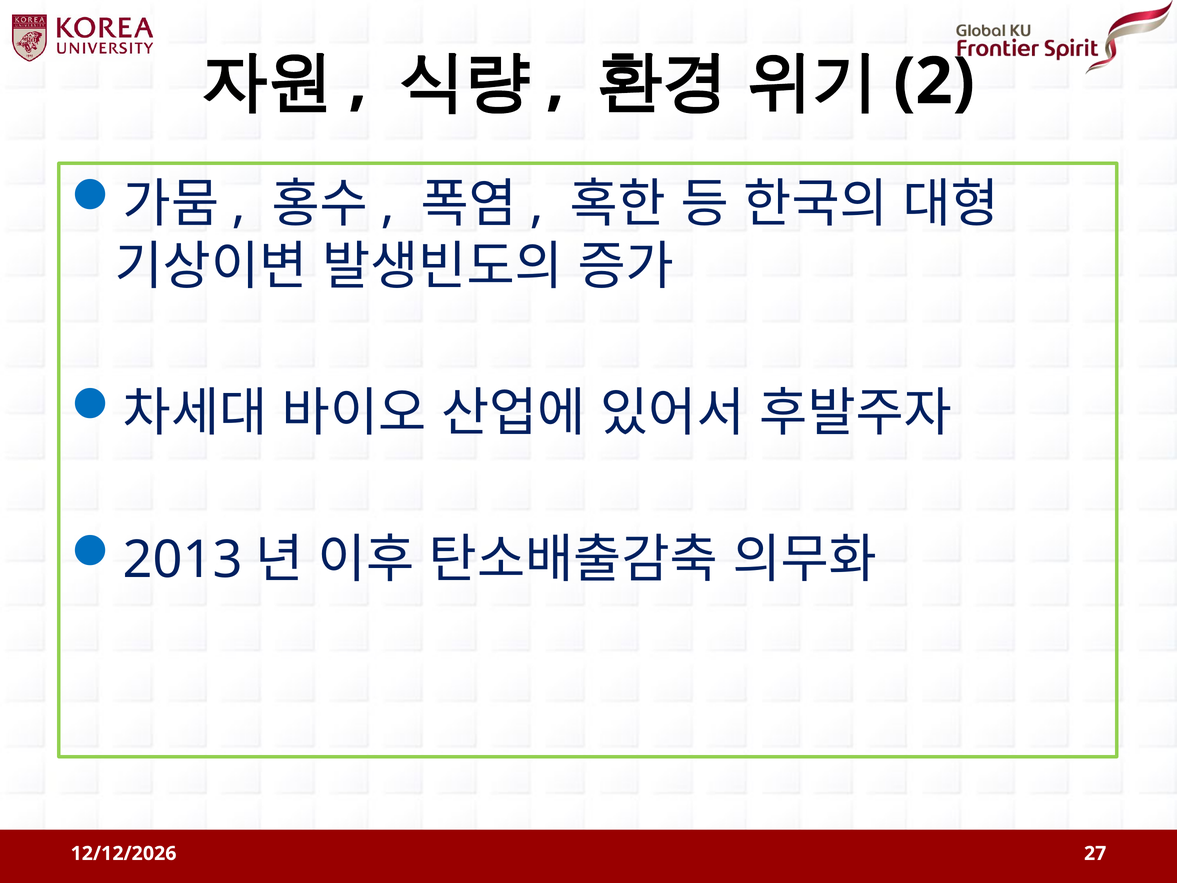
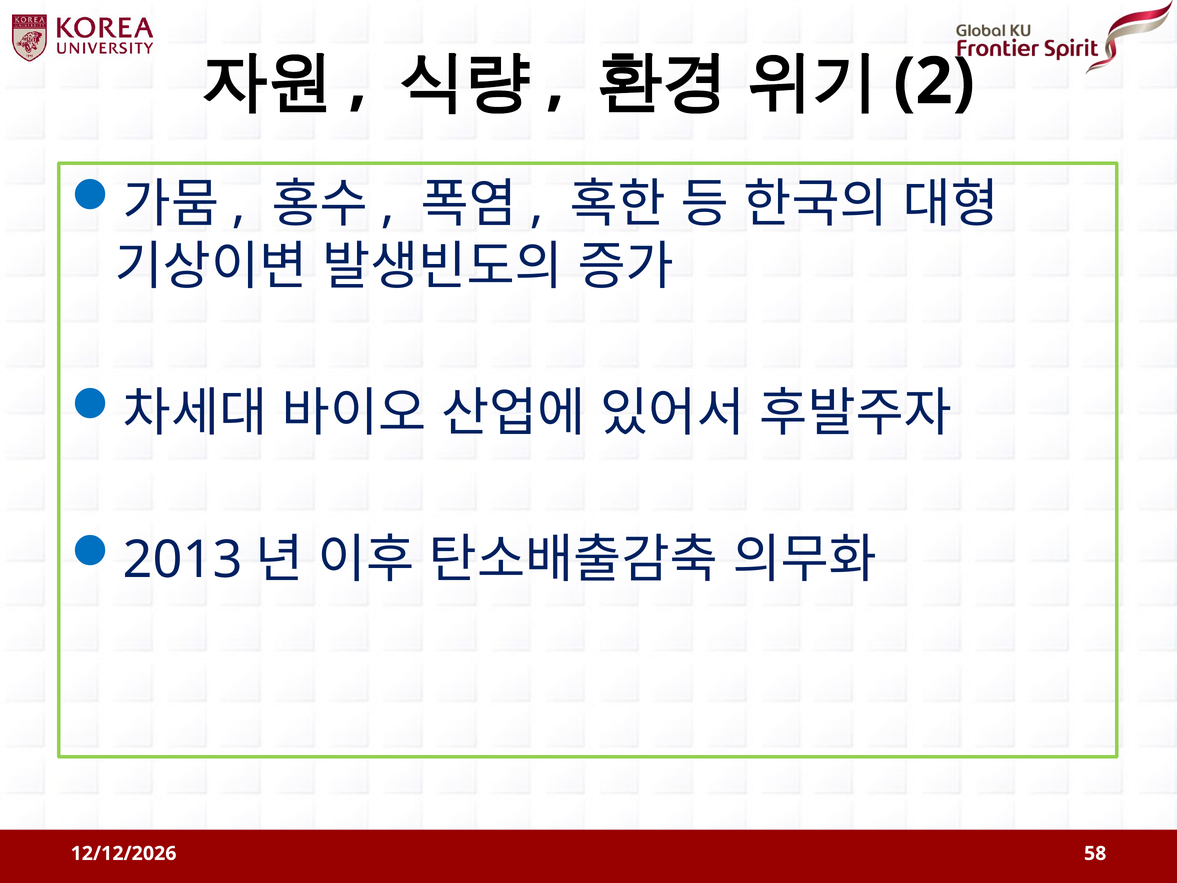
27: 27 -> 58 (1095, 853)
